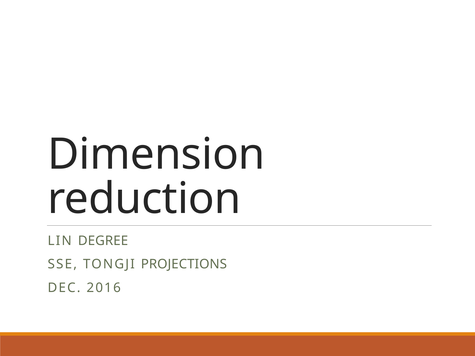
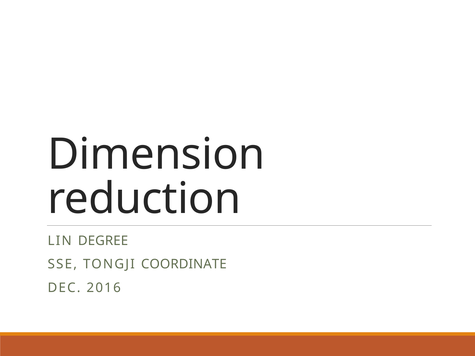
PROJECTIONS: PROJECTIONS -> COORDINATE (184, 264)
